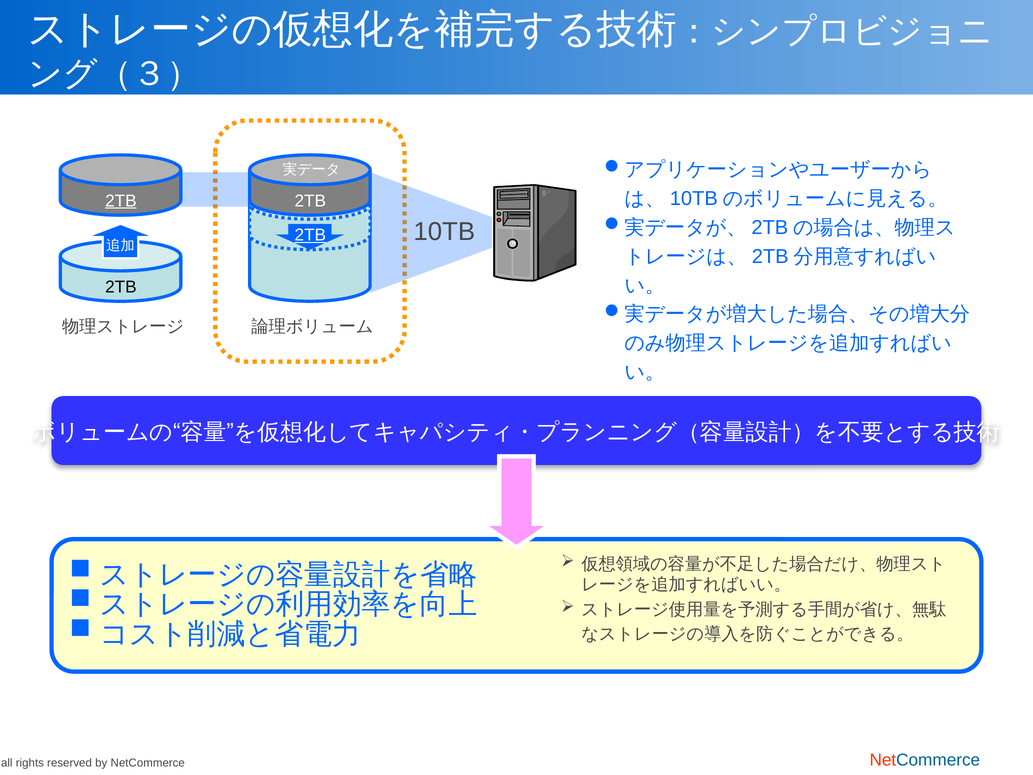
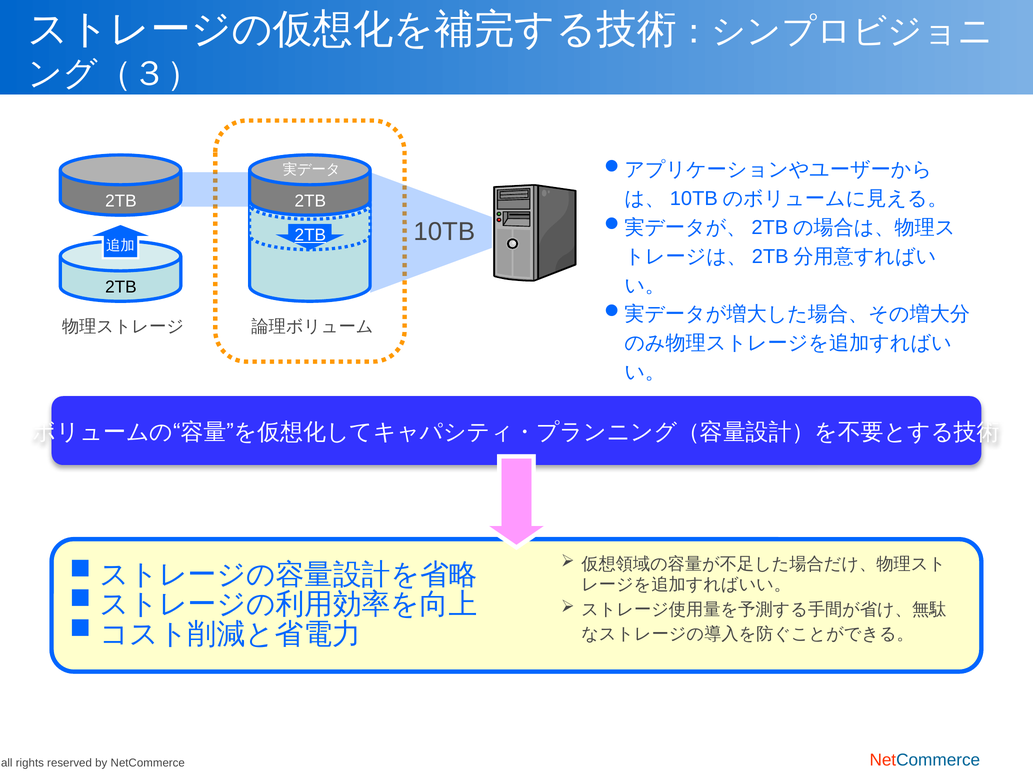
2TB underline: present -> none (121, 201)
